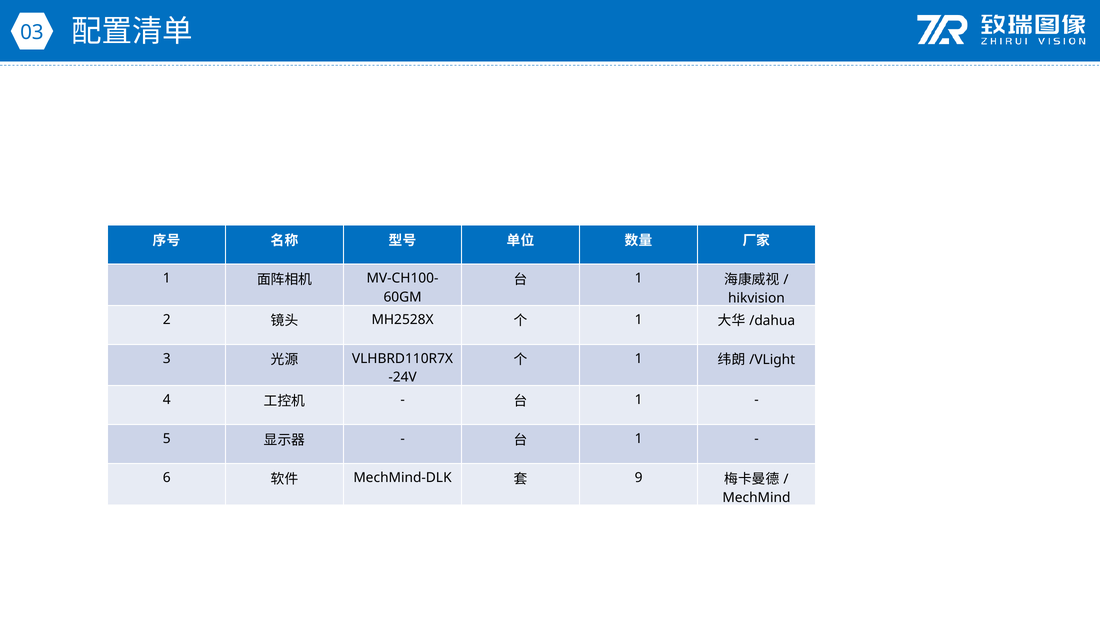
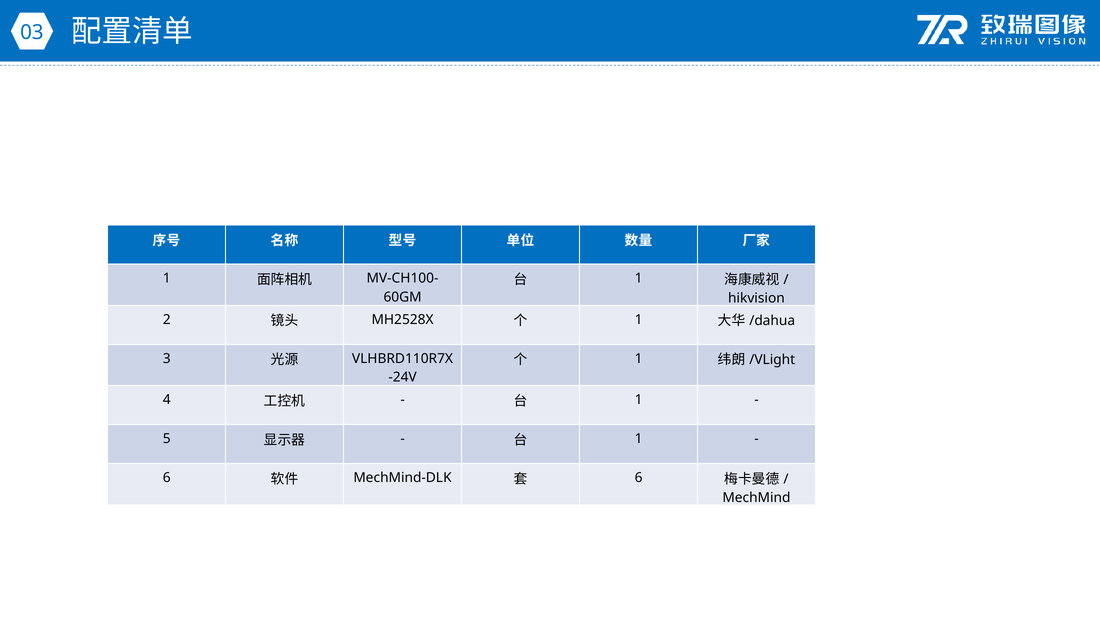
9: 9 -> 6 (639, 478)
